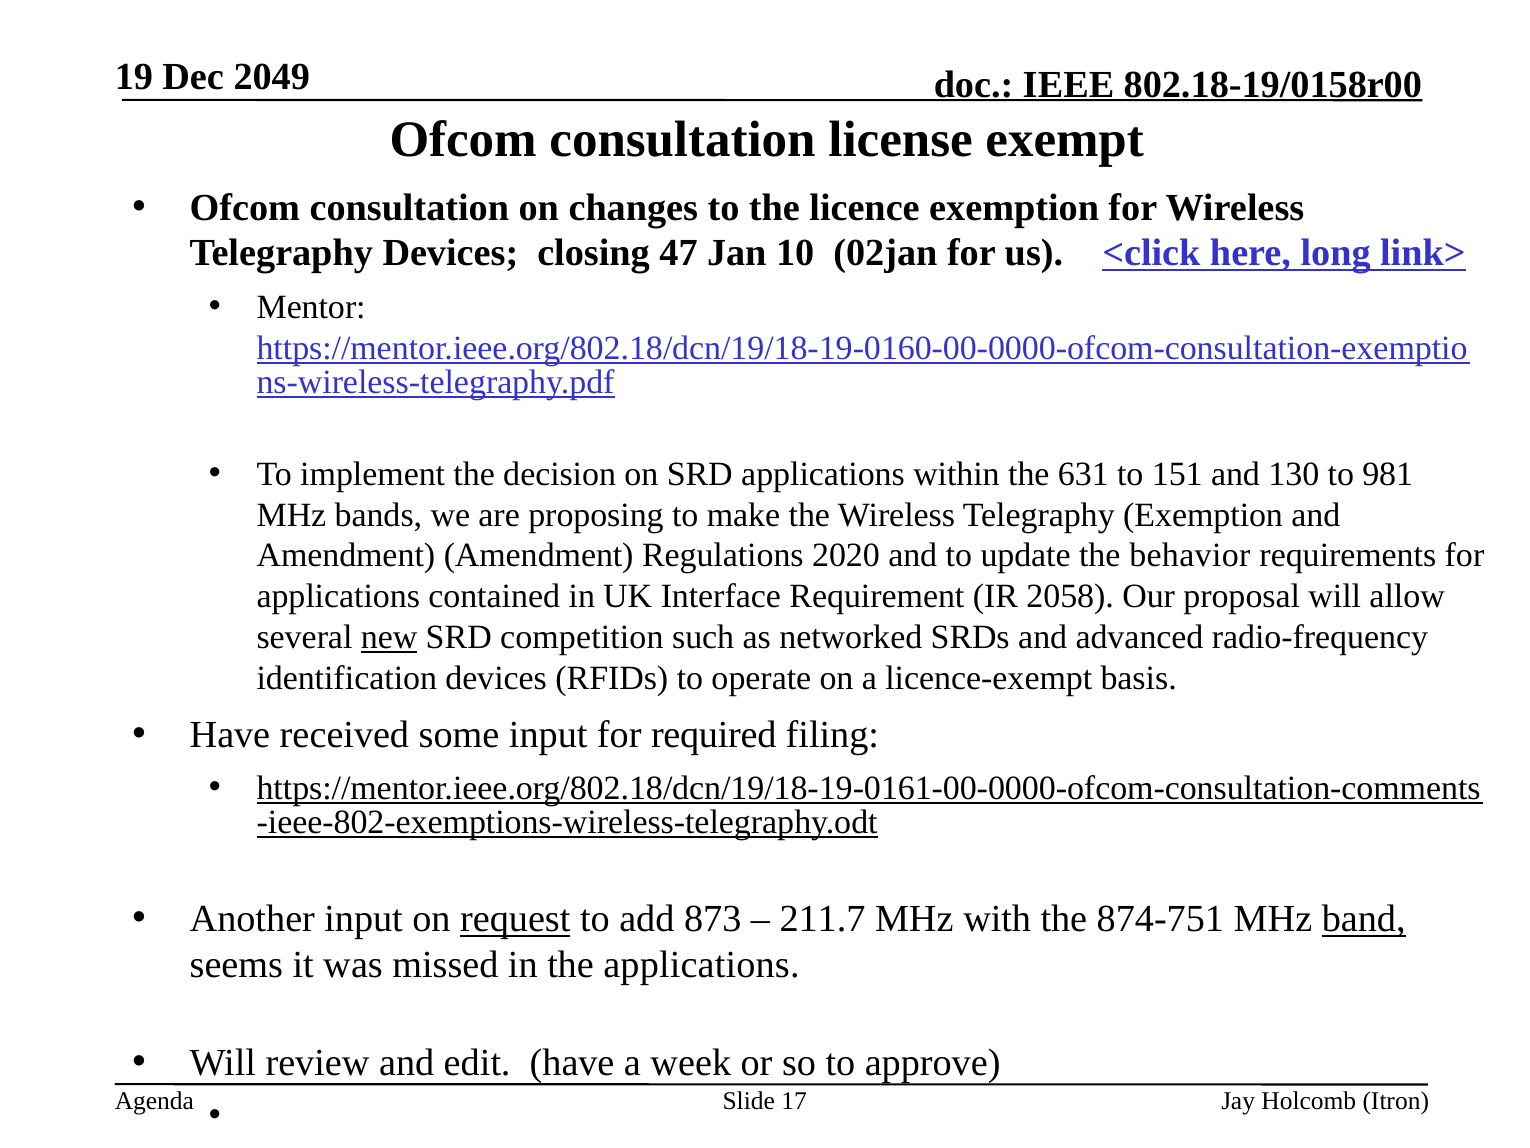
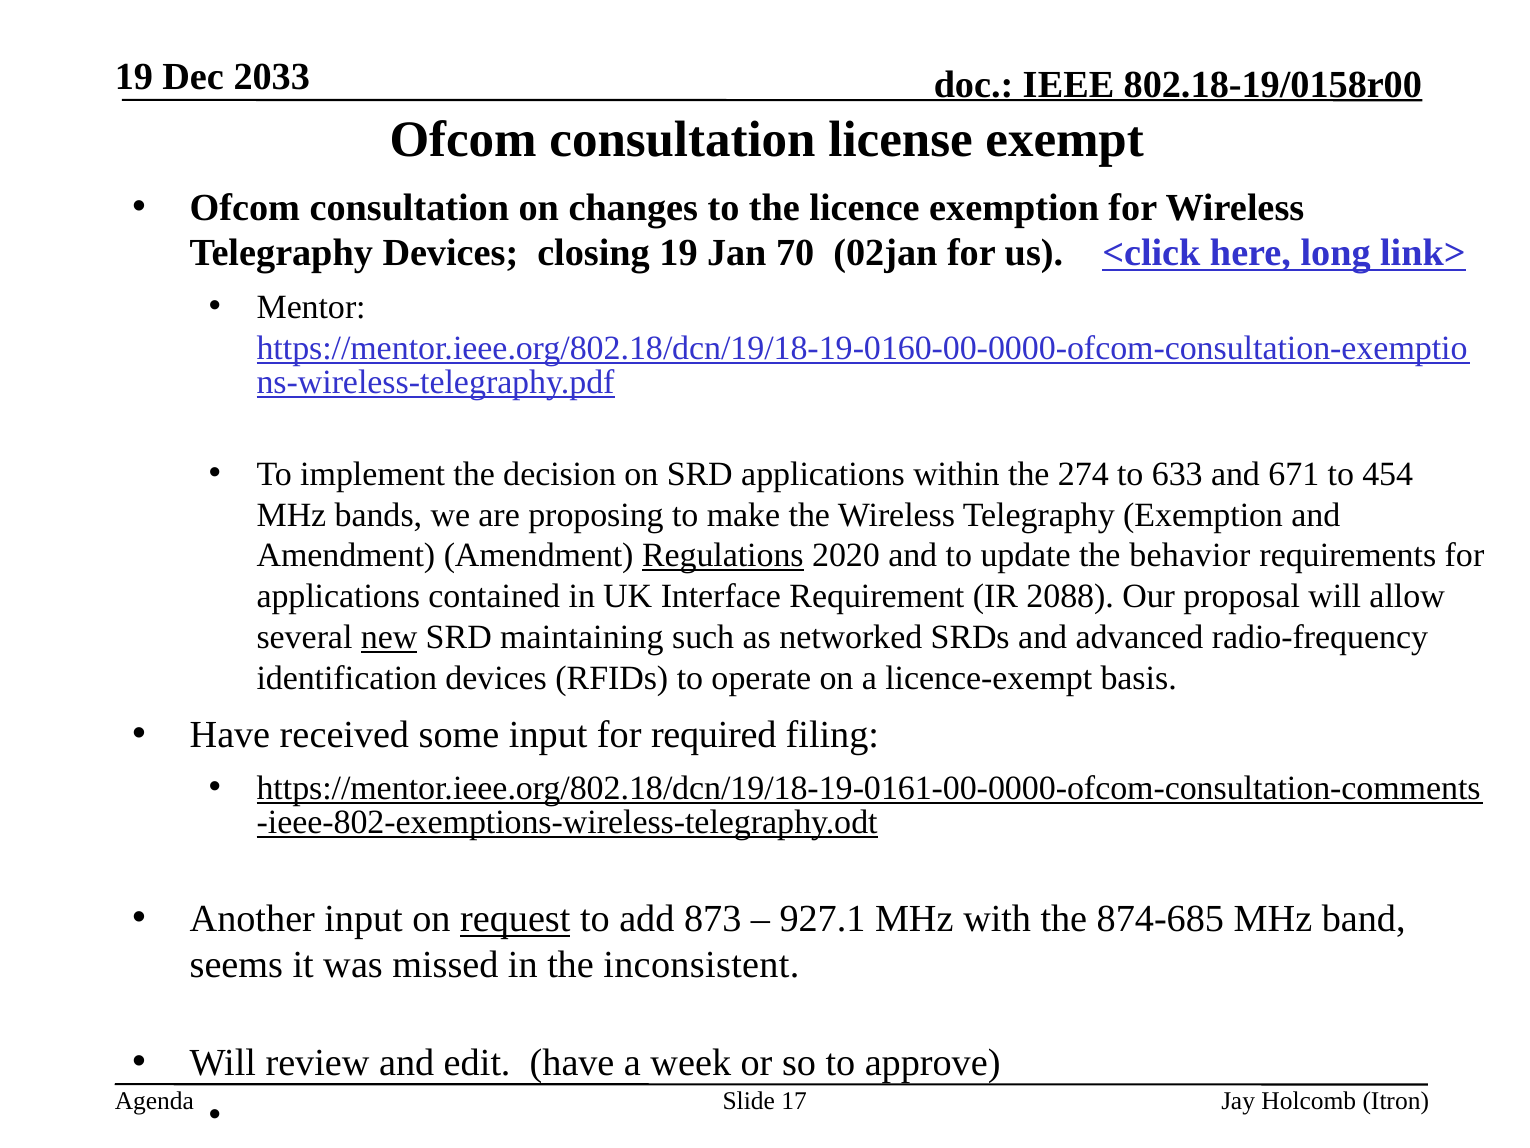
2049: 2049 -> 2033 (272, 76)
closing 47: 47 -> 19 (679, 253)
10: 10 -> 70 (795, 253)
631: 631 -> 274 (1083, 474)
151: 151 -> 633 (1177, 474)
130: 130 -> 671 (1294, 474)
981: 981 -> 454 (1388, 474)
Regulations underline: none -> present (723, 555)
2058: 2058 -> 2088 (1070, 596)
competition: competition -> maintaining (582, 637)
211.7: 211.7 -> 927.1 (822, 919)
874-751: 874-751 -> 874-685 (1160, 919)
band underline: present -> none (1364, 919)
the applications: applications -> inconsistent (701, 965)
